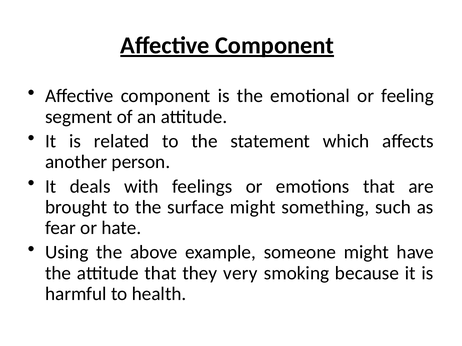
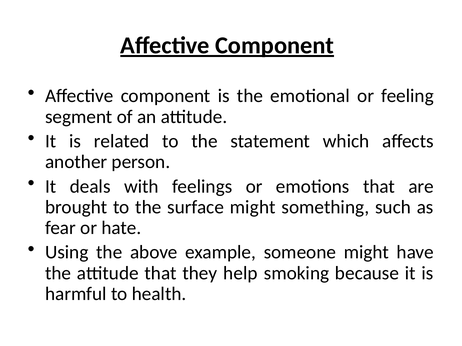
very: very -> help (240, 273)
